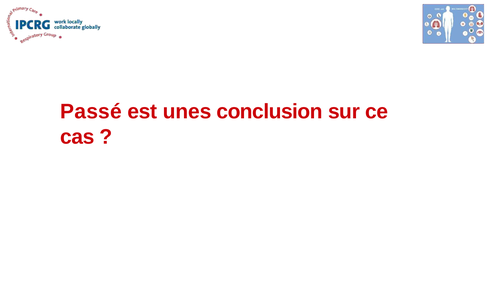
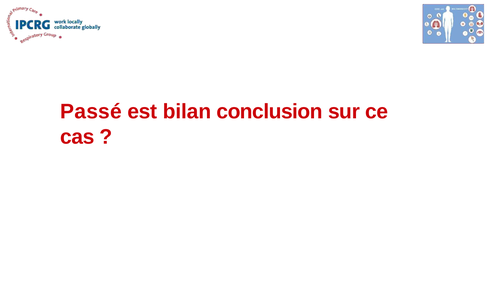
unes: unes -> bilan (187, 111)
